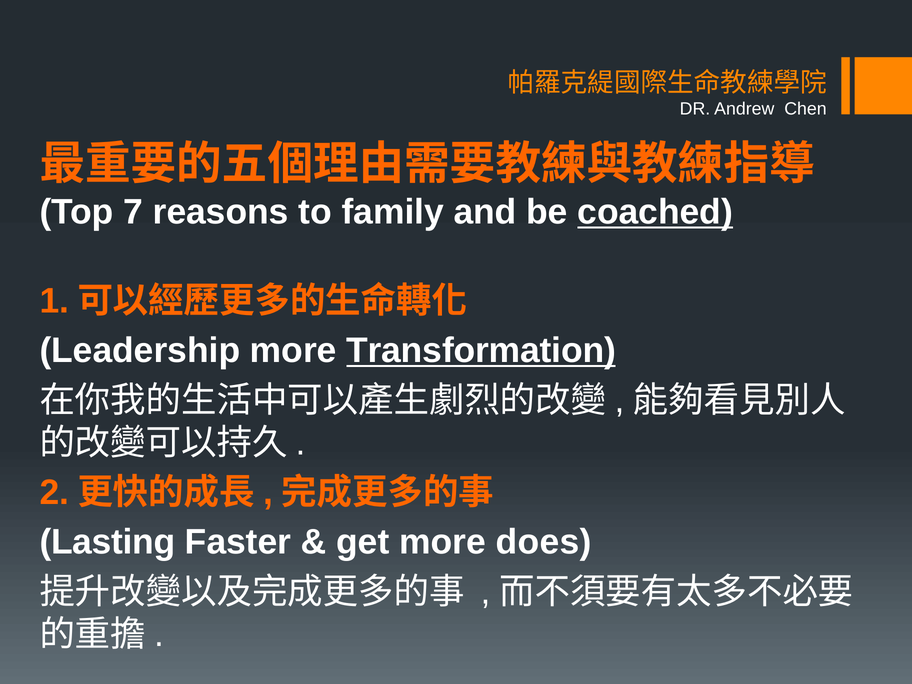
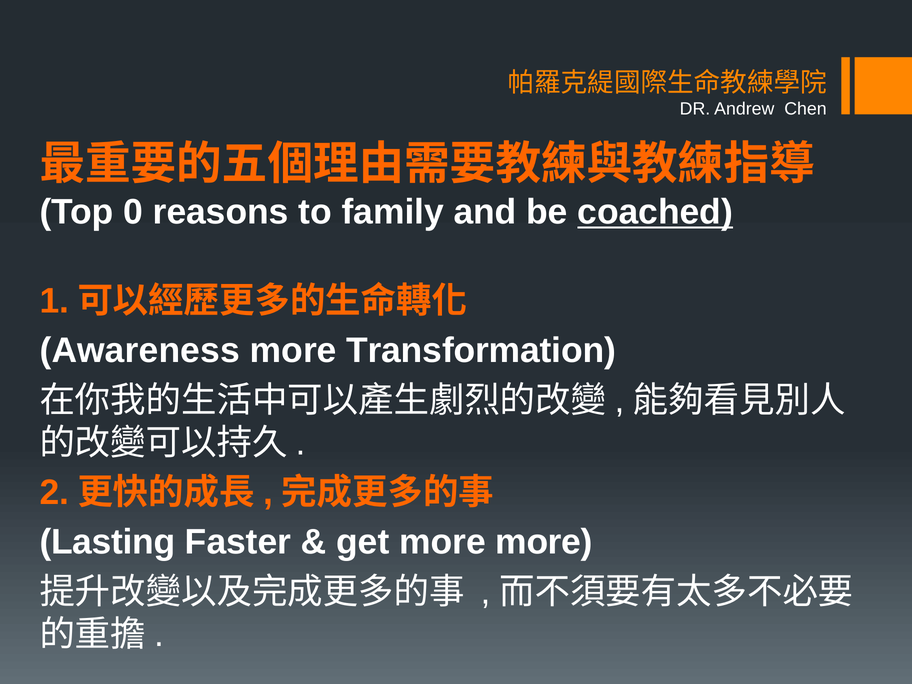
7: 7 -> 0 (133, 212)
Leadership: Leadership -> Awareness (140, 351)
Transformation underline: present -> none (481, 351)
more does: does -> more (544, 542)
